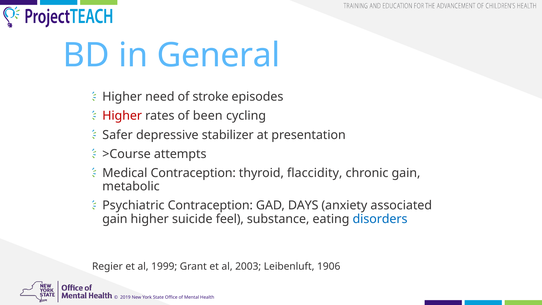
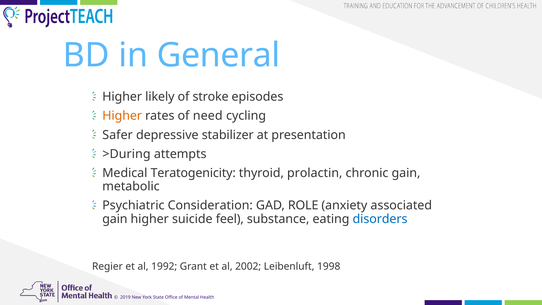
need: need -> likely (160, 97)
Higher colour: red -> orange (122, 116)
been: been -> need (208, 116)
>Course: >Course -> >During (126, 154)
Medical Contraception: Contraception -> Teratogenicity (193, 173)
flaccidity: flaccidity -> prolactin (315, 173)
Psychiatric Contraception: Contraception -> Consideration (210, 205)
DAYS: DAYS -> ROLE (303, 205)
1999: 1999 -> 1992 (164, 266)
2003: 2003 -> 2002 (248, 266)
1906: 1906 -> 1998 (329, 266)
